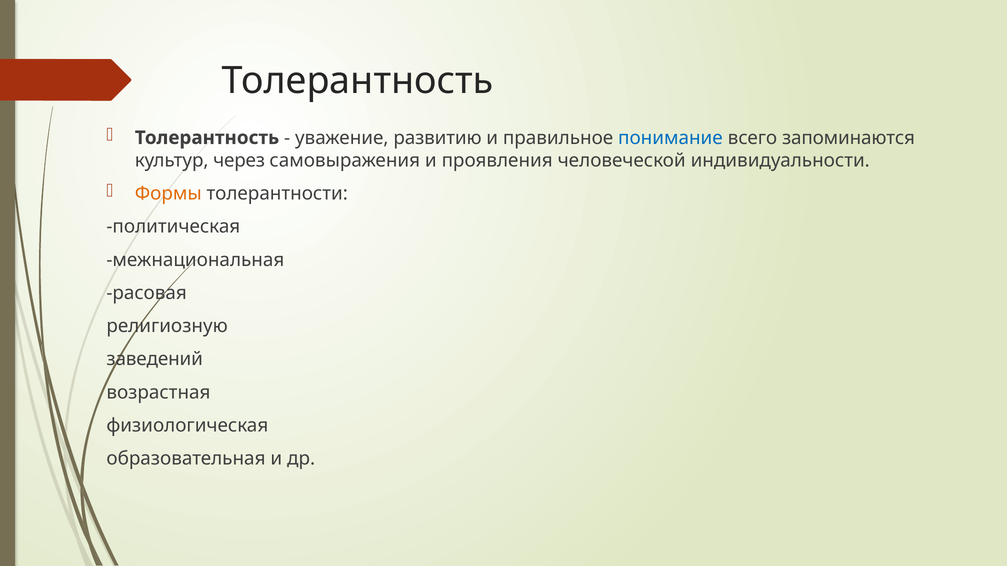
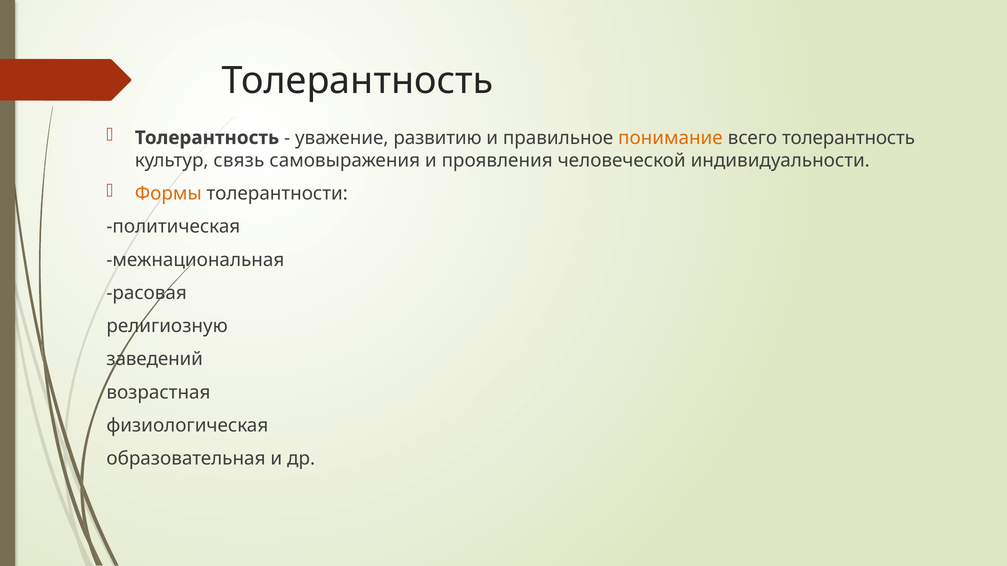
понимание colour: blue -> orange (670, 138)
всего запоминаются: запоминаются -> толерантность (849, 138)
через: через -> связь (239, 161)
